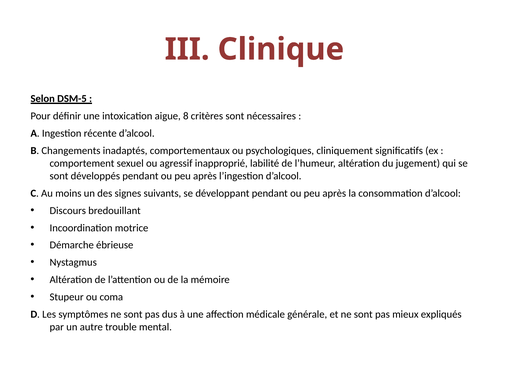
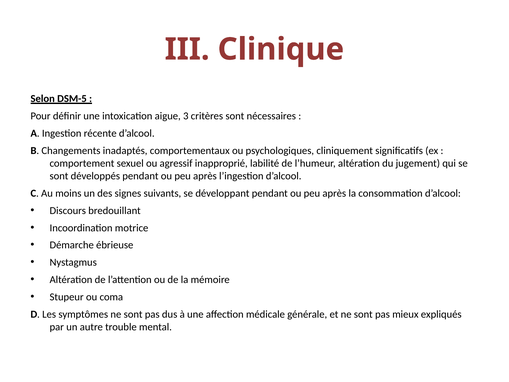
8: 8 -> 3 (186, 116)
